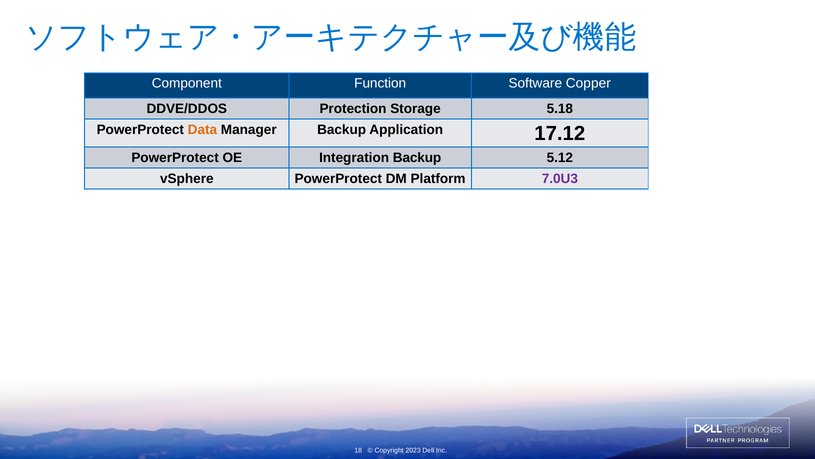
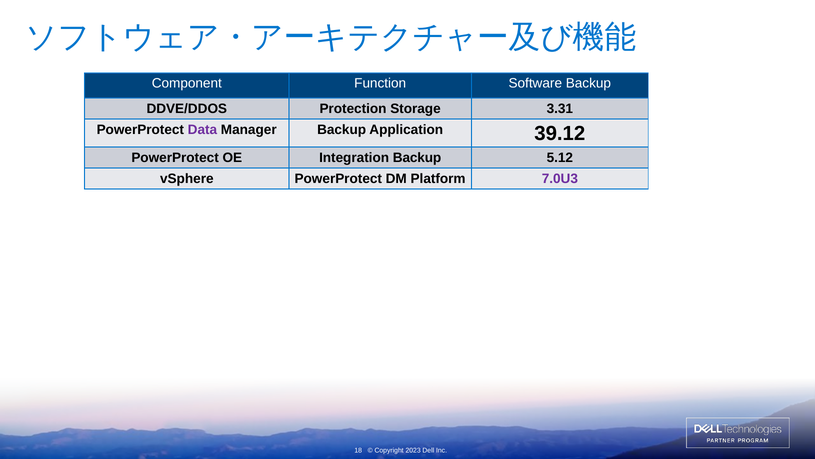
Software Copper: Copper -> Backup (588, 83)
5.18: 5.18 -> 3.31 (560, 109)
Data colour: orange -> purple (202, 129)
17.12: 17.12 -> 39.12 (560, 133)
